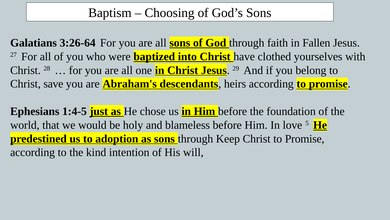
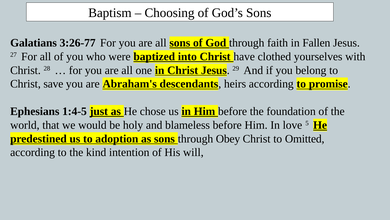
3:26-64: 3:26-64 -> 3:26-77 (78, 43)
Keep: Keep -> Obey (228, 138)
Christ to Promise: Promise -> Omitted (305, 138)
